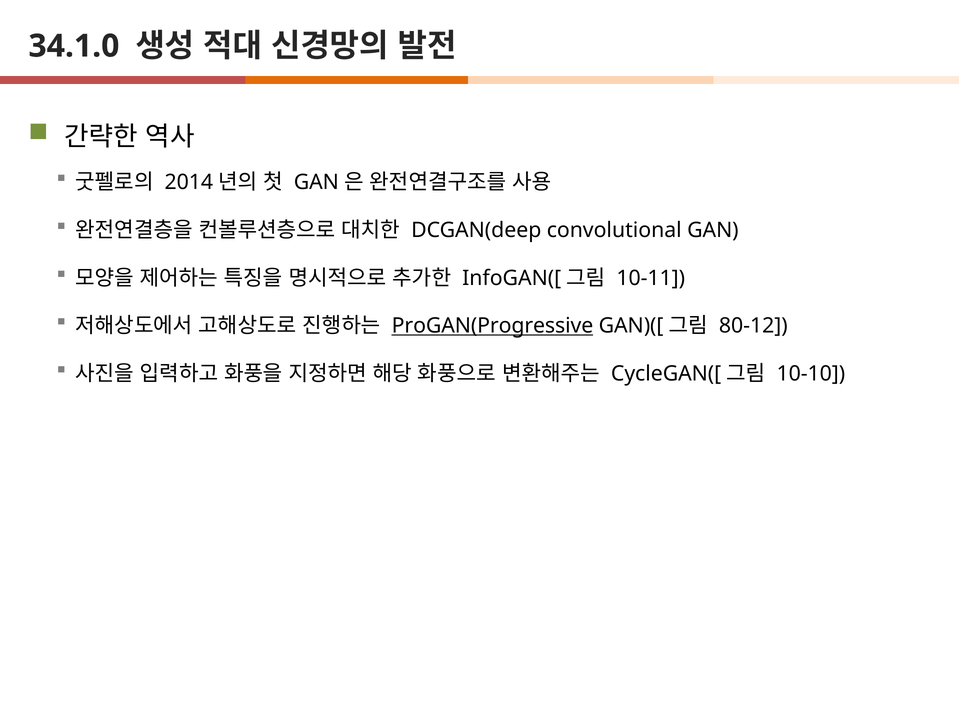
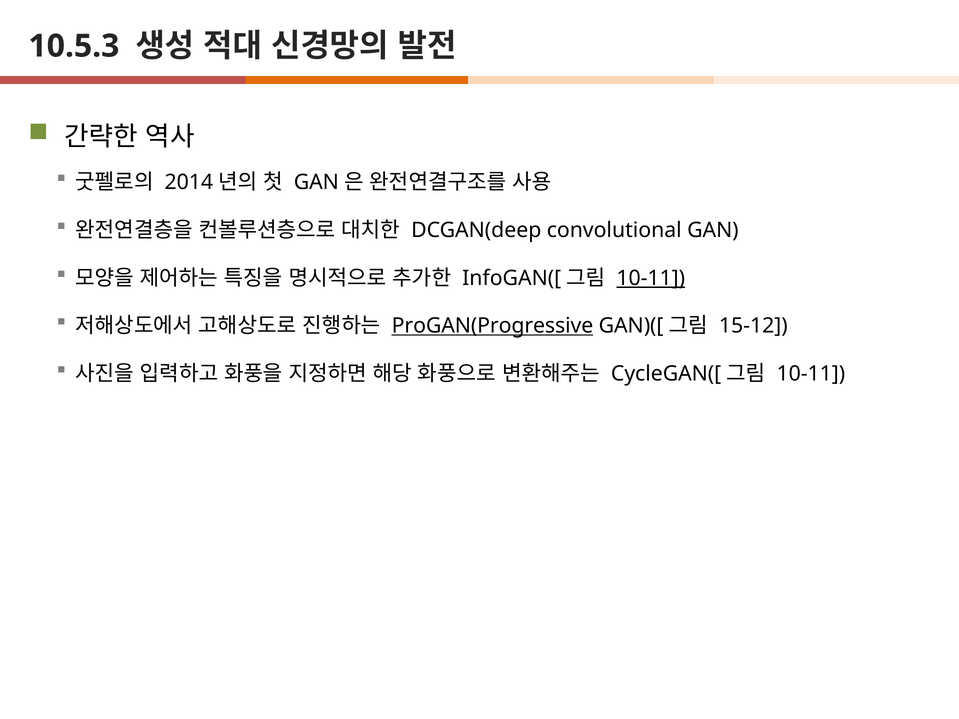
34.1.0: 34.1.0 -> 10.5.3 (74, 46)
10-11 underline: none -> present (651, 278)
80-12: 80-12 -> 15-12 (753, 326)
10-10: 10-10 -> 10-11 (811, 374)
